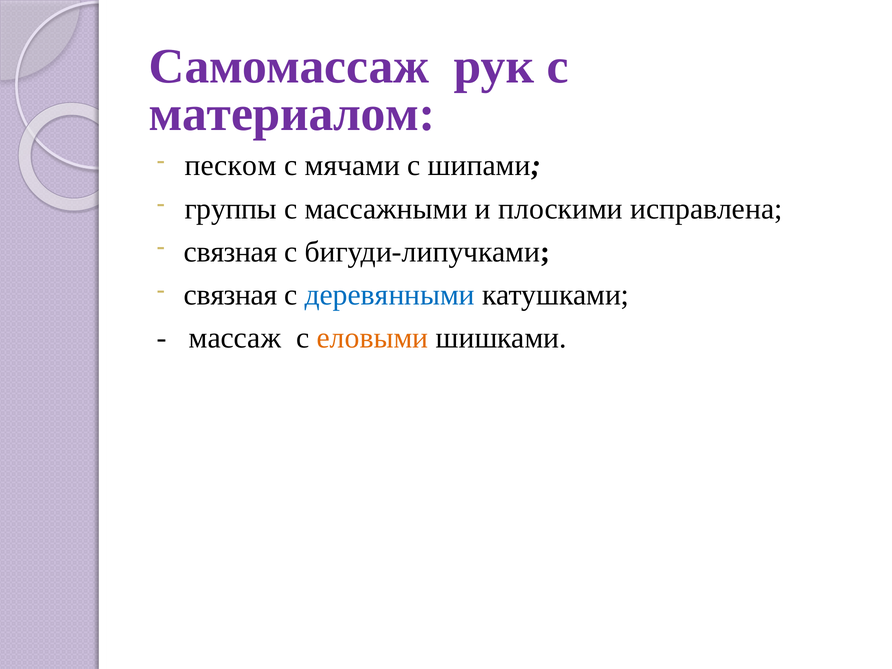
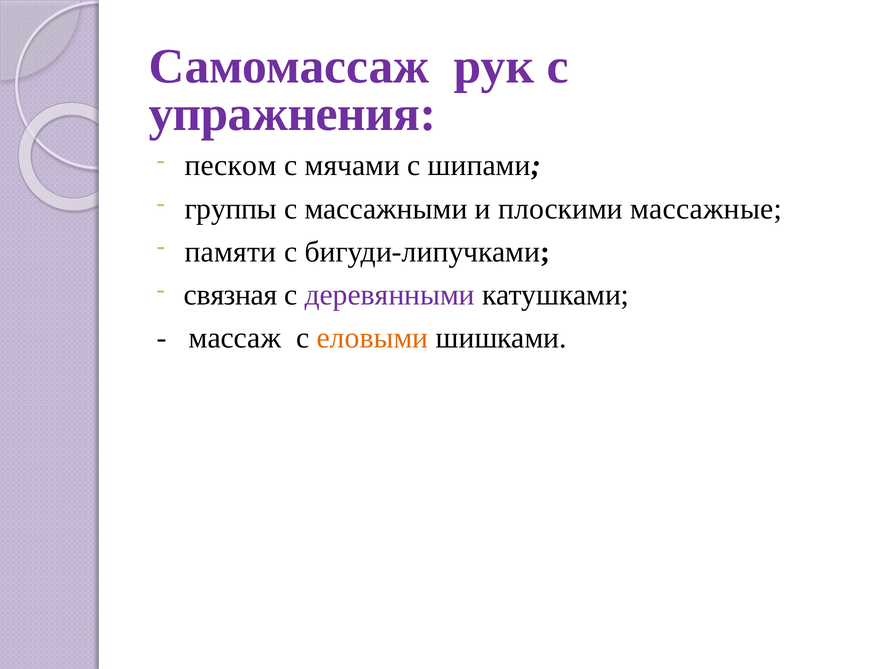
материалом: материалом -> упражнения (292, 114)
исправлена: исправлена -> массажные (706, 209)
связная: связная -> памяти (230, 252)
деревянными colour: blue -> purple (390, 295)
